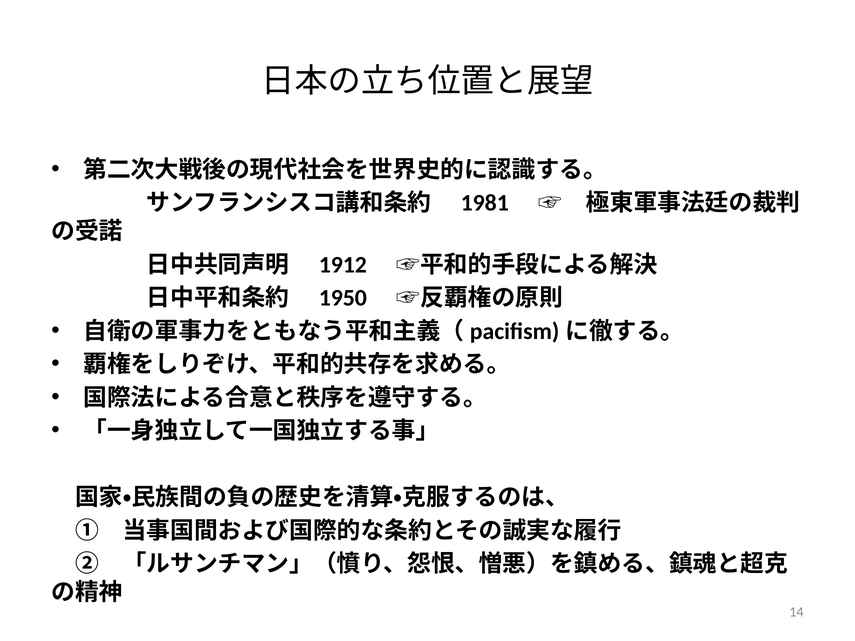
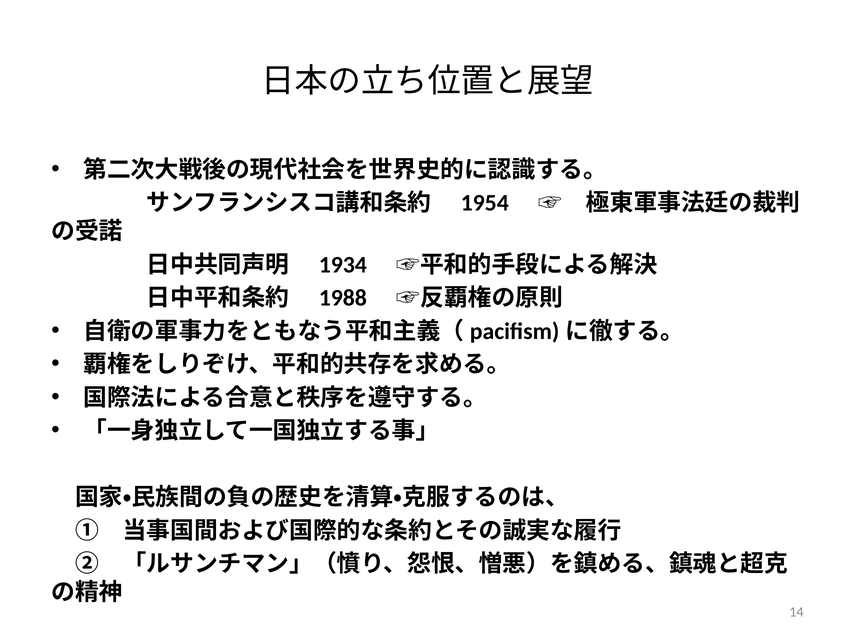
1981: 1981 -> 1954 (485, 203)
1912: 1912 -> 1934 (343, 265)
1950: 1950 -> 1988 (343, 298)
